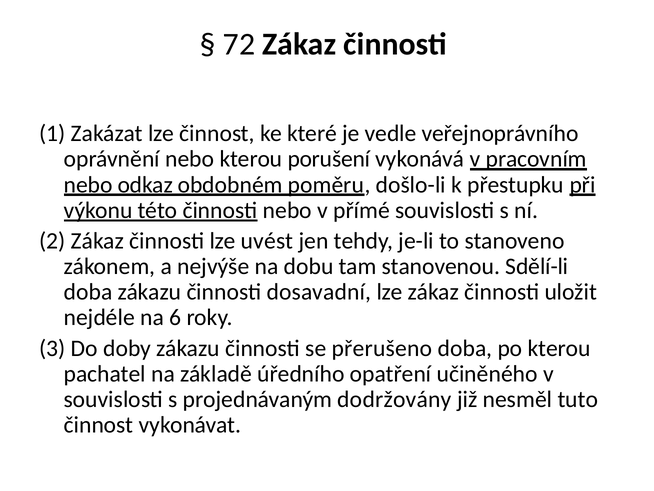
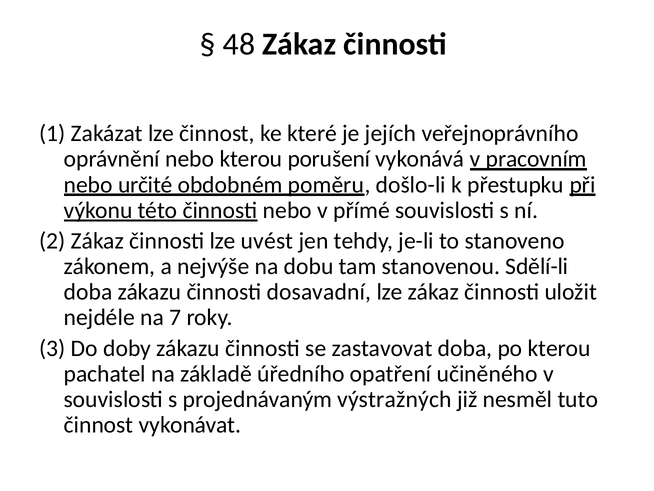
72: 72 -> 48 (239, 44)
vedle: vedle -> jejích (391, 134)
odkaz: odkaz -> určité (145, 185)
6: 6 -> 7 (175, 317)
přerušeno: přerušeno -> zastavovat (382, 348)
dodržovány: dodržovány -> výstražných (394, 399)
